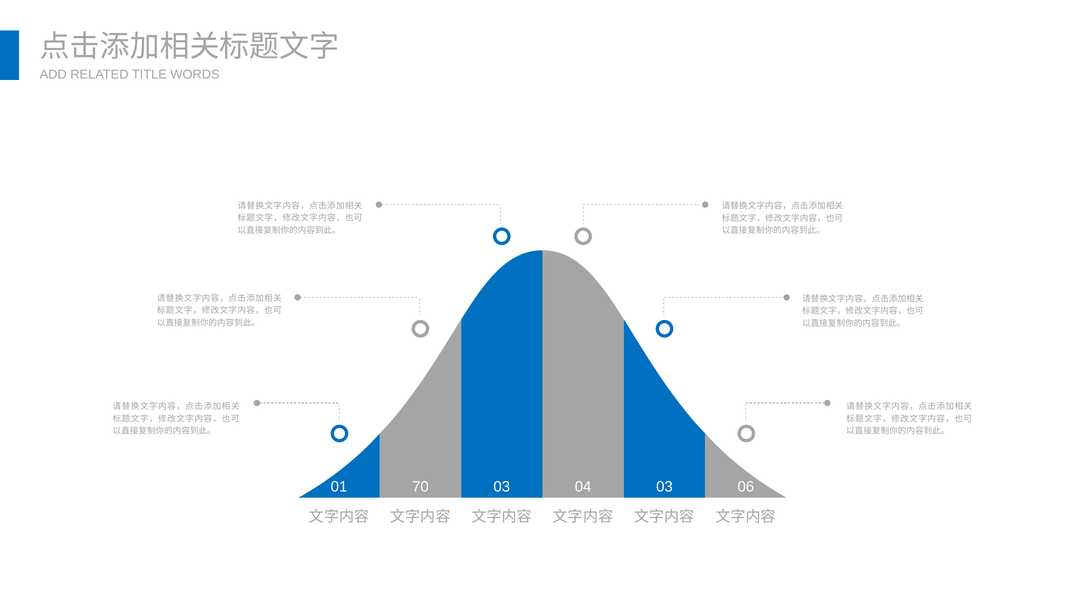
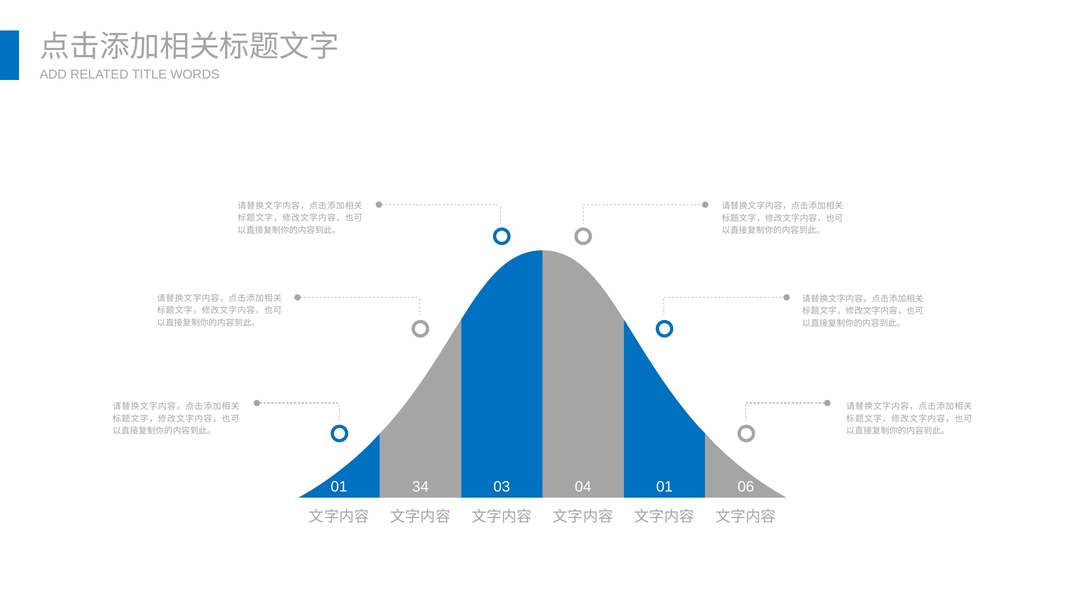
70: 70 -> 34 (420, 487)
04 03: 03 -> 01 (664, 487)
